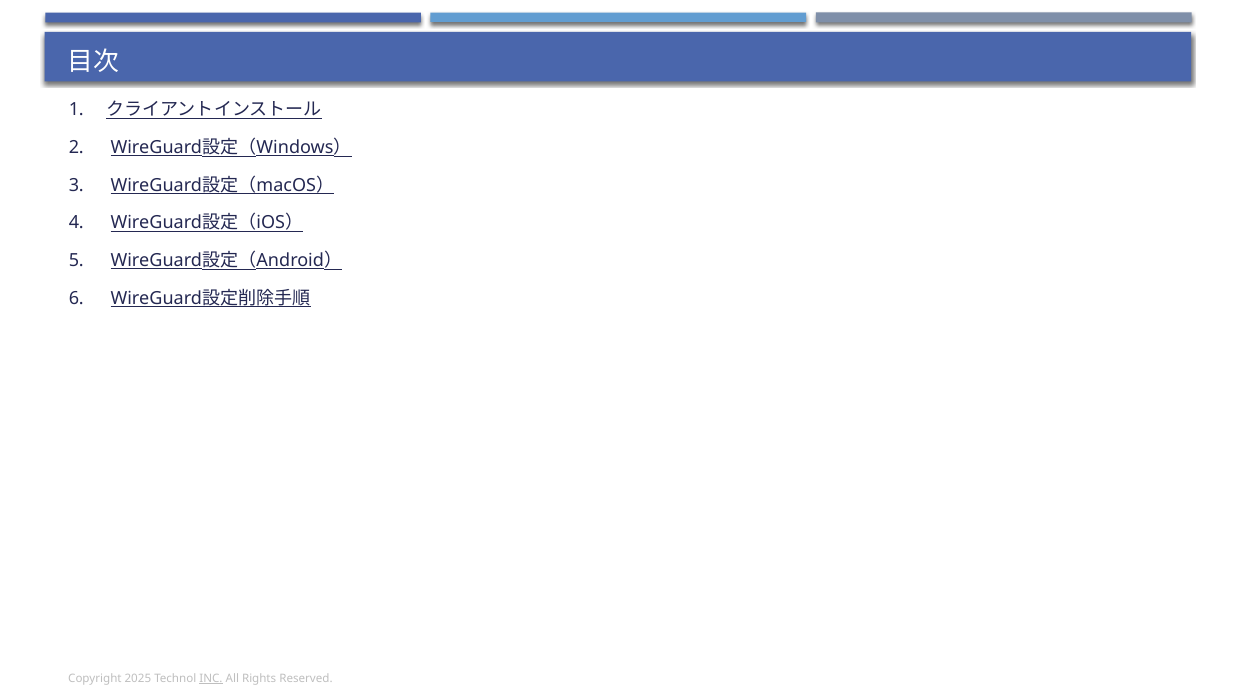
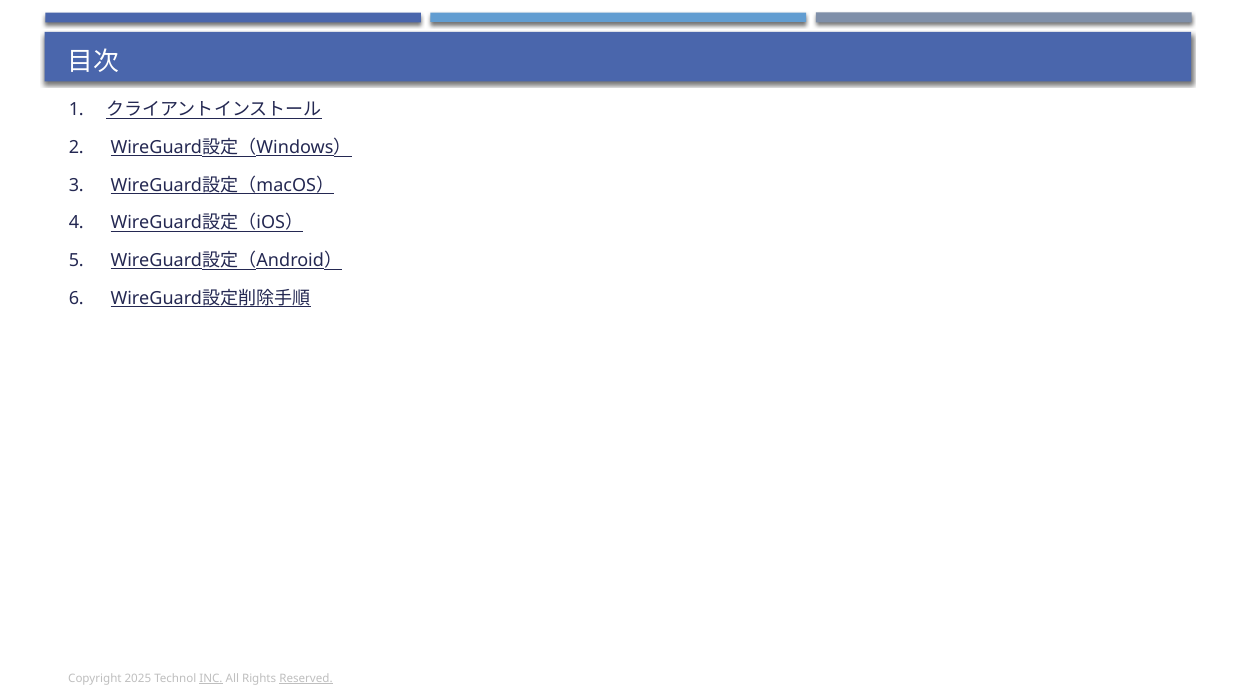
Reserved underline: none -> present (306, 678)
